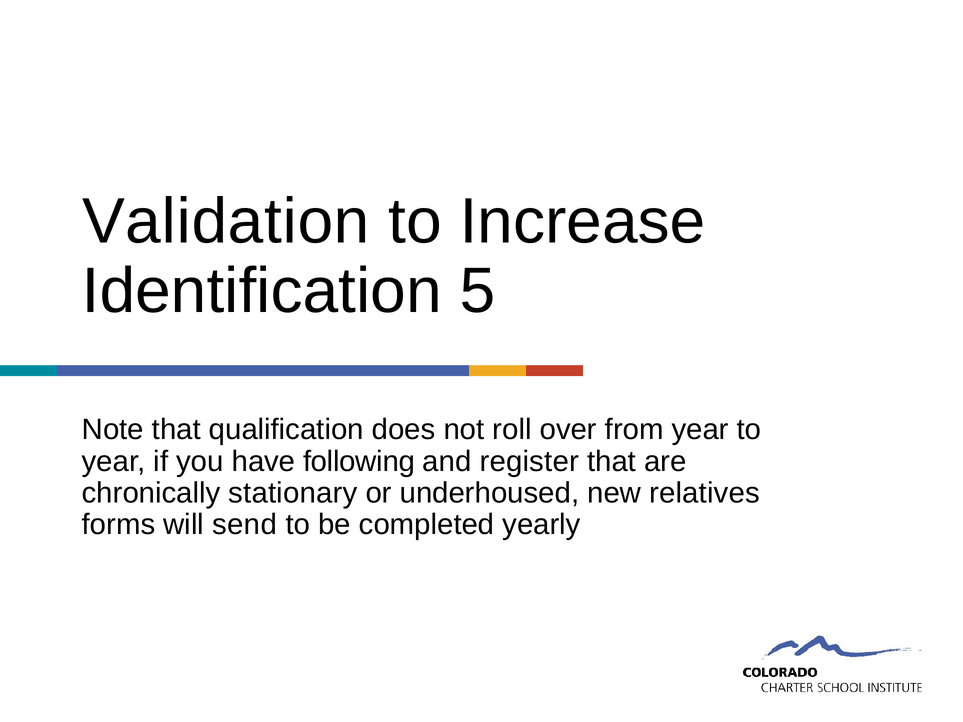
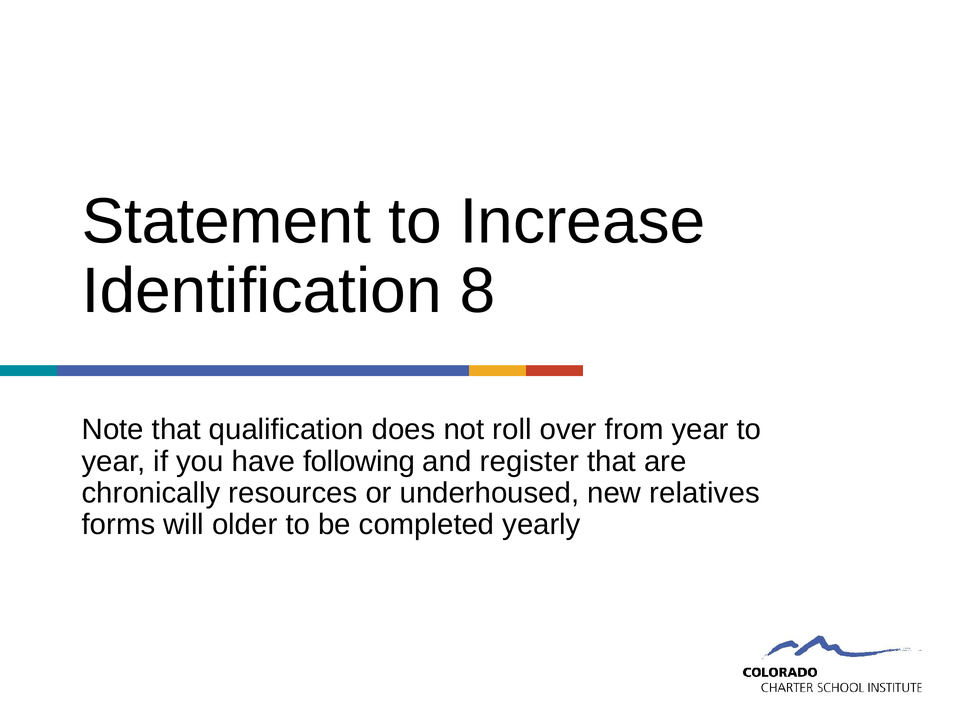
Validation: Validation -> Statement (226, 222)
5: 5 -> 8 (477, 291)
stationary: stationary -> resources (293, 493)
send: send -> older (245, 525)
